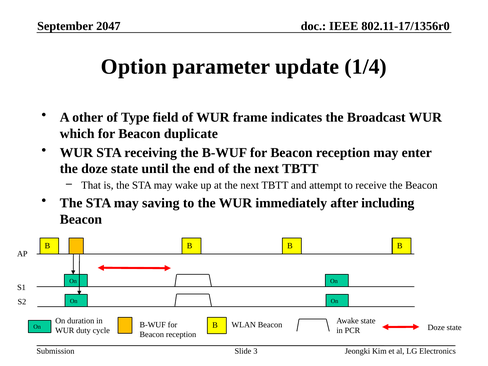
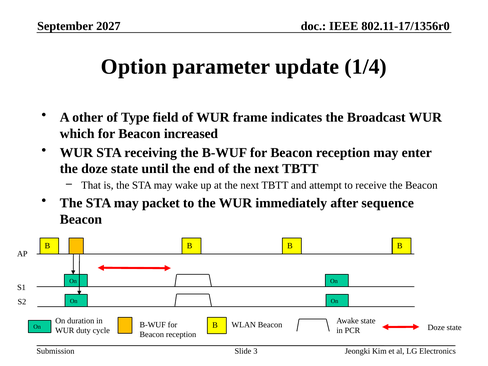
2047: 2047 -> 2027 (108, 26)
duplicate: duplicate -> increased (191, 134)
saving: saving -> packet (161, 203)
including: including -> sequence (388, 203)
